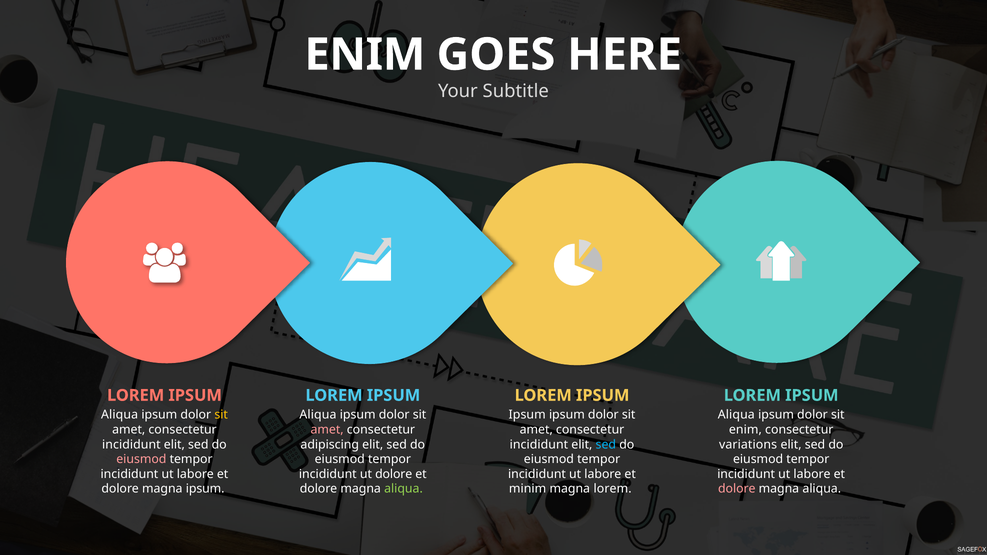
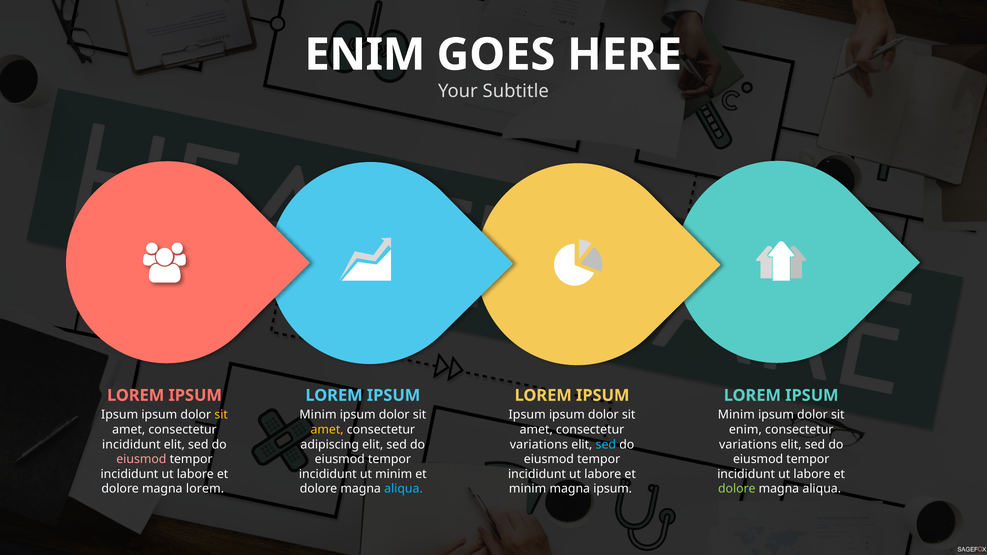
Aliqua: Aliqua -> Ipsum (120, 415)
Aliqua: Aliqua -> Minim (318, 415)
Aliqua: Aliqua -> Minim (736, 415)
amet colour: pink -> yellow (327, 430)
incididunt: incididunt -> variations (539, 445)
ut dolore: dolore -> minim (394, 474)
magna ipsum: ipsum -> lorem (205, 489)
aliqua colour: light green -> light blue (403, 489)
magna lorem: lorem -> ipsum (613, 489)
dolore colour: pink -> light green (737, 489)
